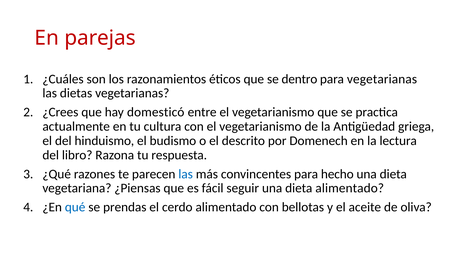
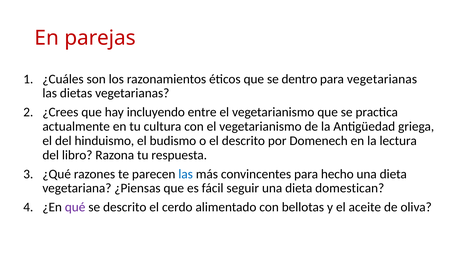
domesticó: domesticó -> incluyendo (156, 112)
dieta alimentado: alimentado -> domestican (350, 189)
qué colour: blue -> purple (75, 208)
se prendas: prendas -> descrito (125, 208)
